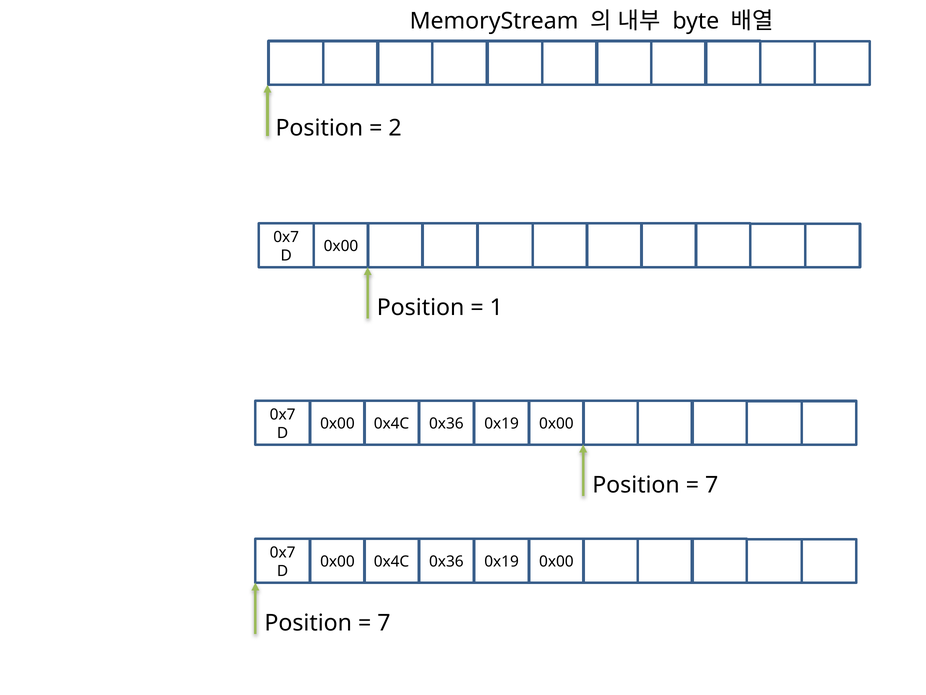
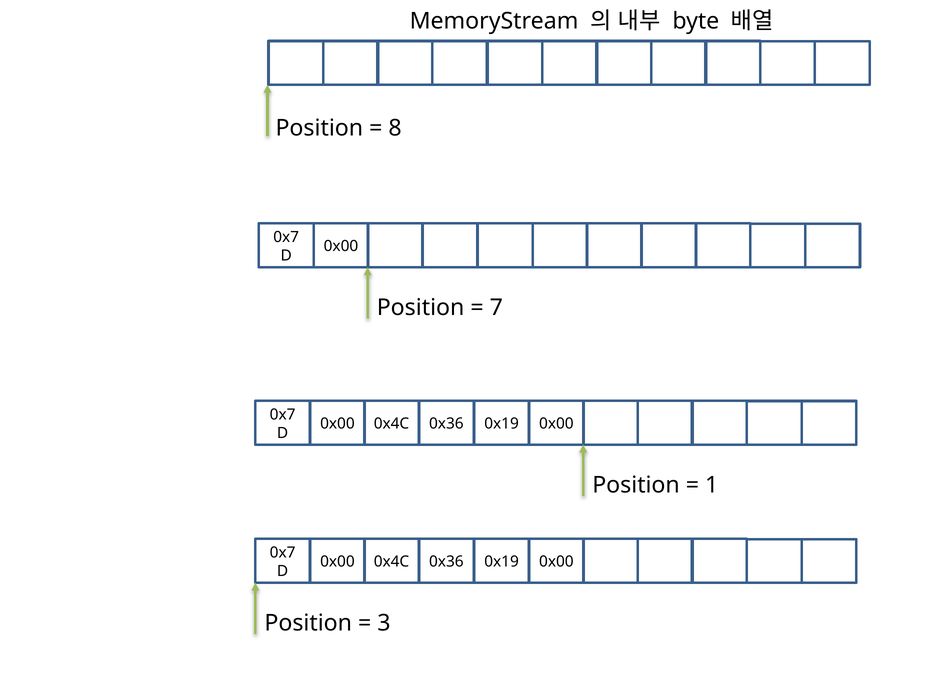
2: 2 -> 8 (395, 128)
1: 1 -> 7 (496, 307)
7: 7 -> 1 (712, 485)
7: 7 -> 3 (384, 623)
